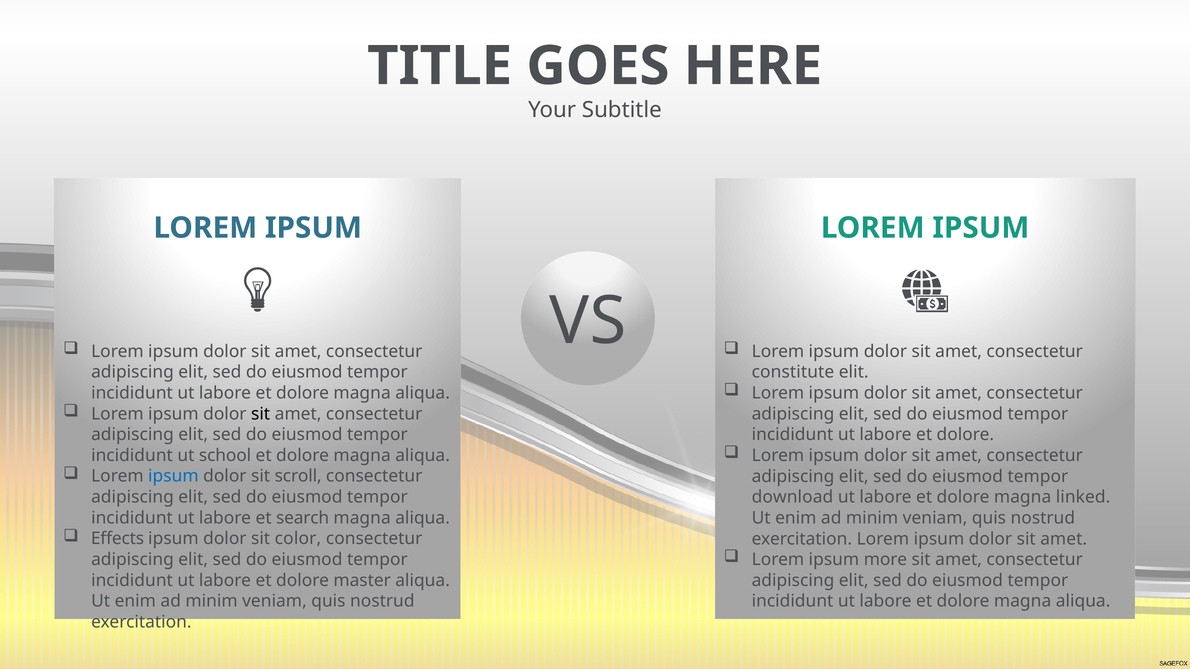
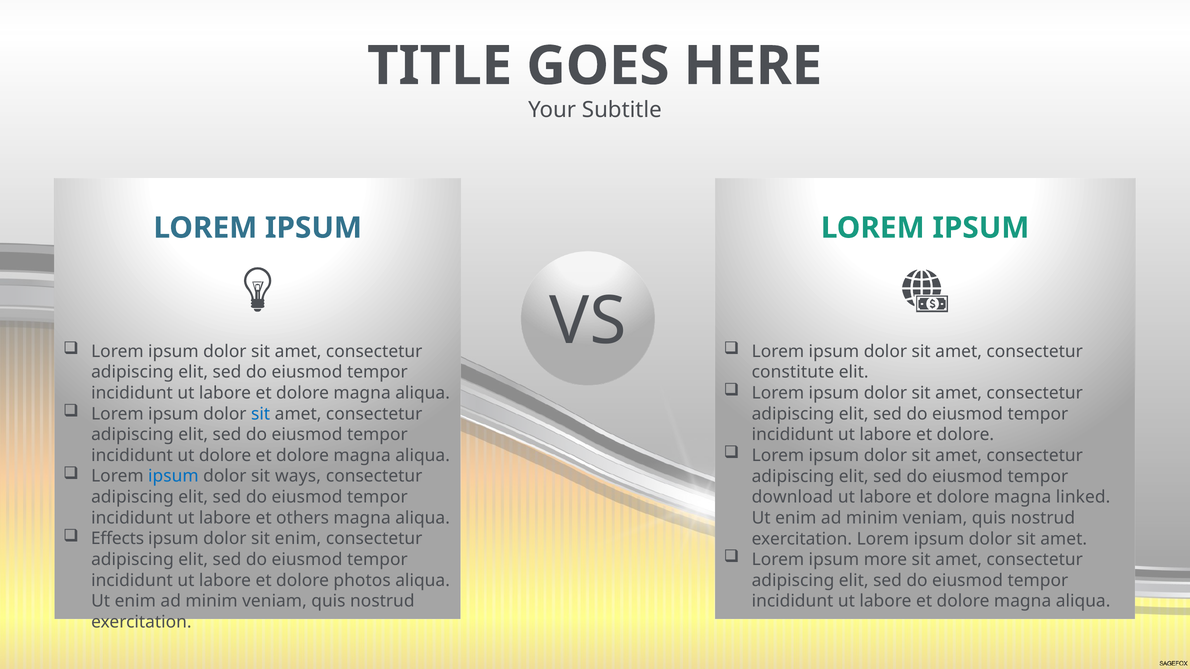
sit colour: black -> blue (261, 414)
ut school: school -> dolore (225, 456)
scroll: scroll -> ways (298, 477)
search: search -> others (303, 518)
sit color: color -> enim (298, 539)
master: master -> photos (362, 581)
